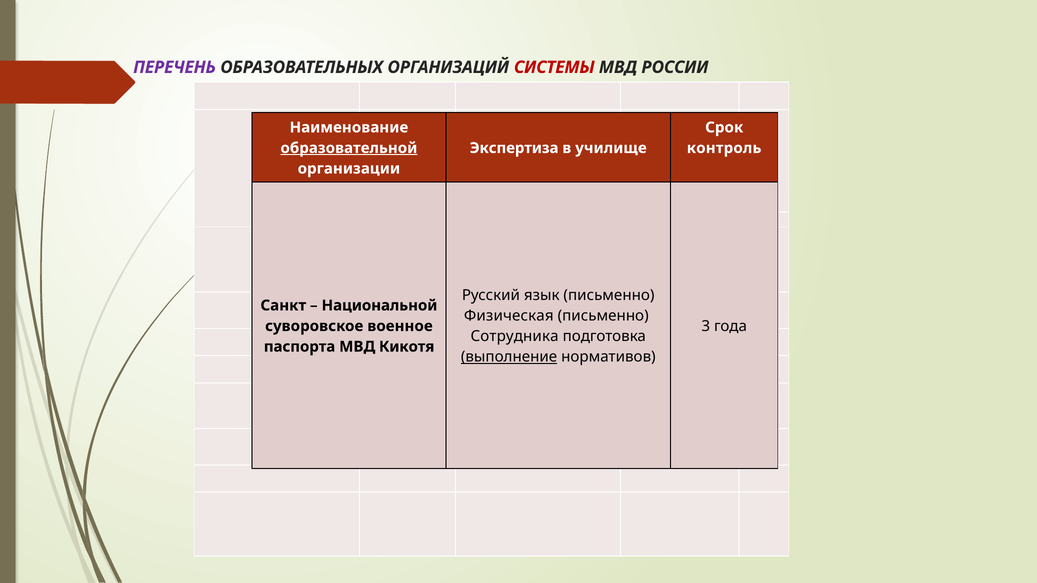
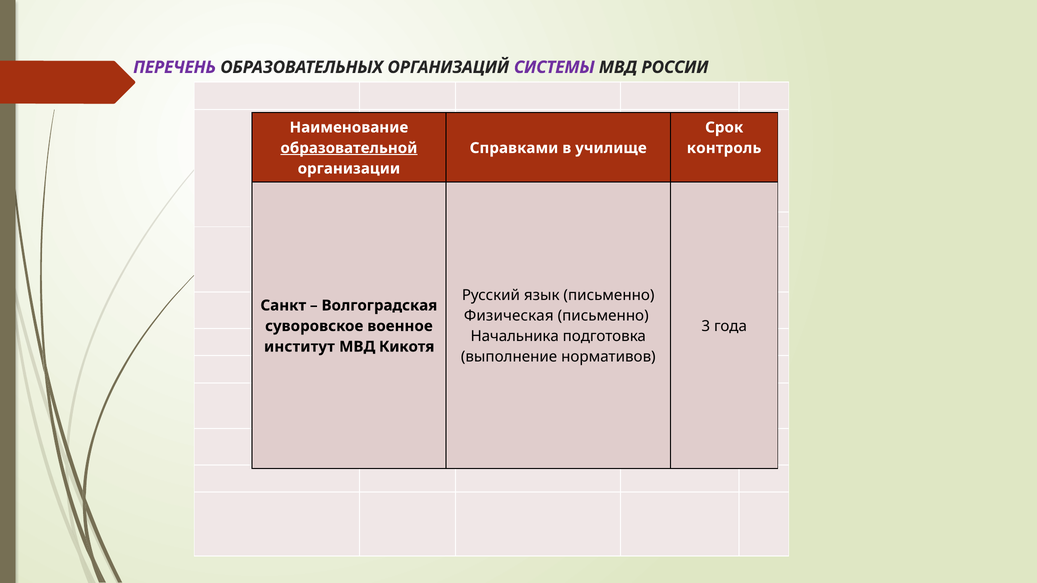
СИСТЕМЫ colour: red -> purple (554, 67)
Экспертиза: Экспертиза -> Справками (514, 148)
Национальной: Национальной -> Волгоградская (379, 306)
Сотрудника: Сотрудника -> Начальника (515, 337)
паспорта: паспорта -> институт (299, 347)
выполнение underline: present -> none (509, 357)
